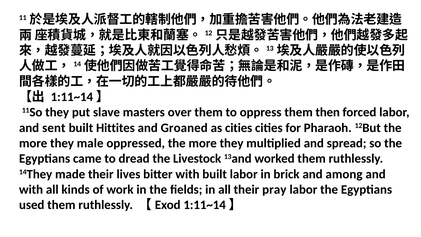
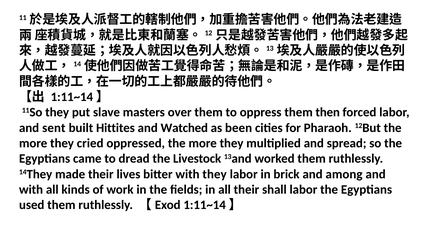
Groaned: Groaned -> Watched (184, 128)
as cities: cities -> been (239, 128)
male: male -> cried (90, 143)
with built: built -> they (215, 174)
pray: pray -> shall (274, 189)
